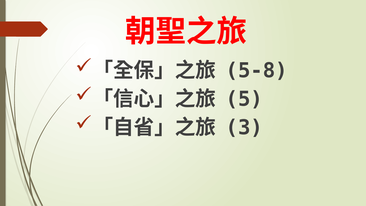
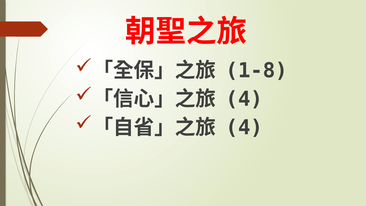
5-8: 5-8 -> 1-8 (257, 71)
5: 5 -> 4 (244, 99)
3: 3 -> 4 (244, 128)
